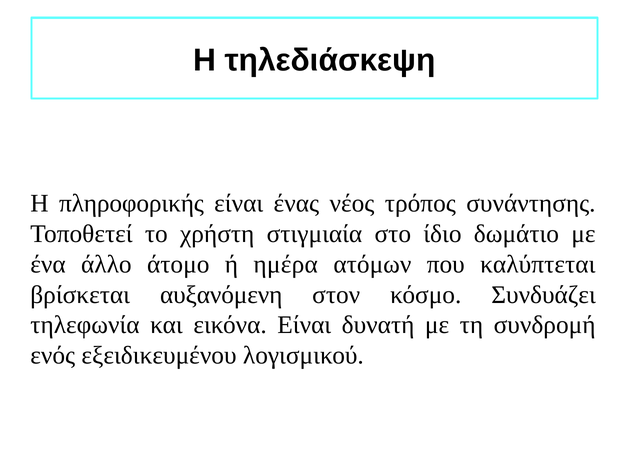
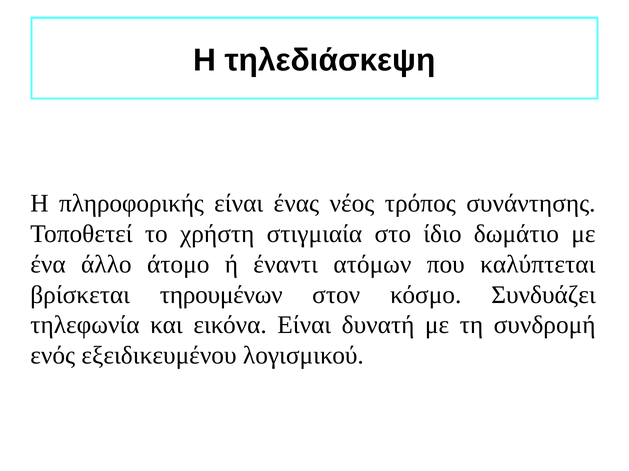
ημέρα: ημέρα -> έναντι (286, 265)
αυξανόμενη: αυξανόμενη -> τηρουμένων (221, 295)
